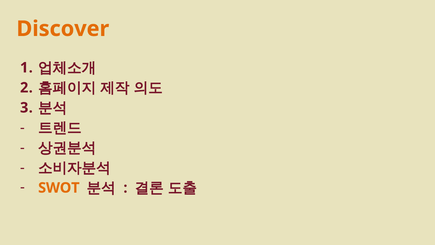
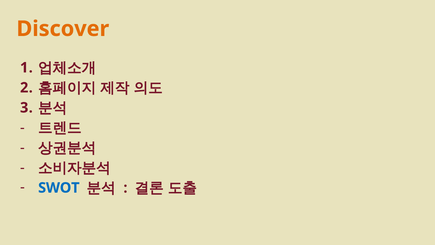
SWOT colour: orange -> blue (59, 188)
